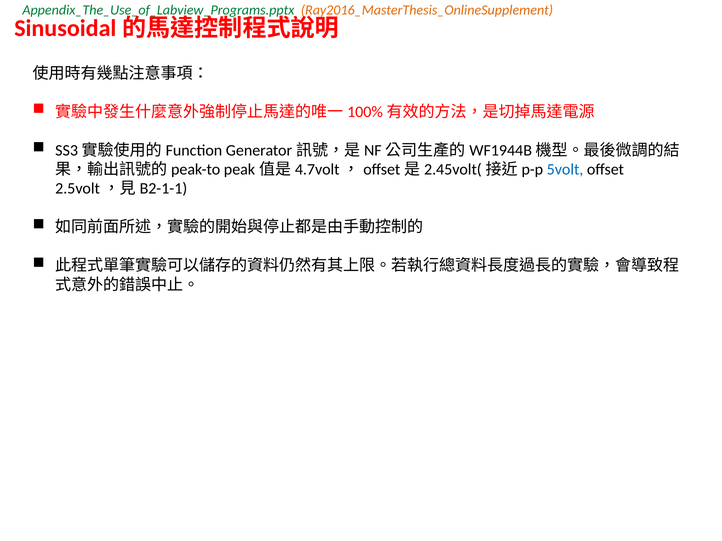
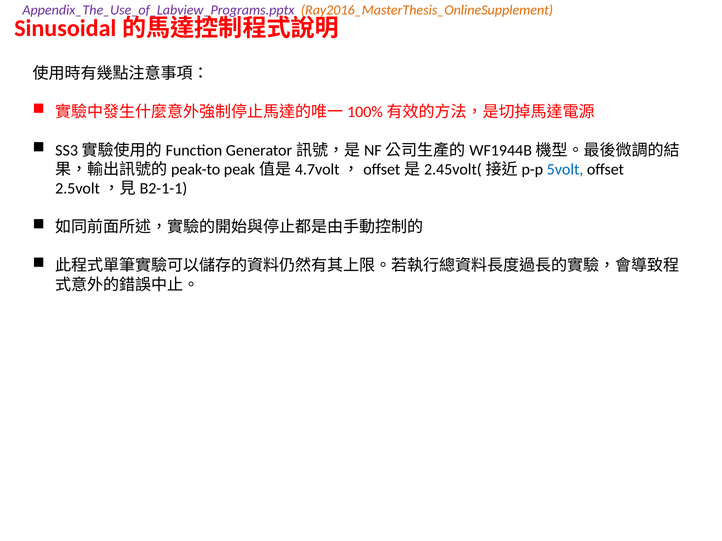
Appendix_The_Use_of_Labview_Programs.pptx colour: green -> purple (158, 10)
